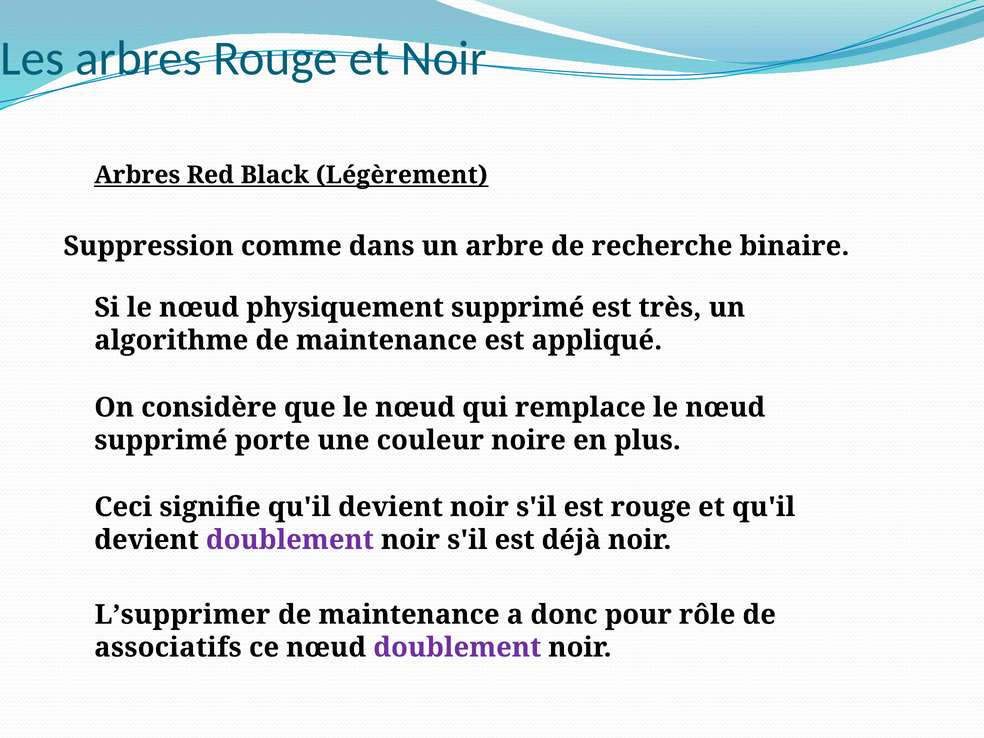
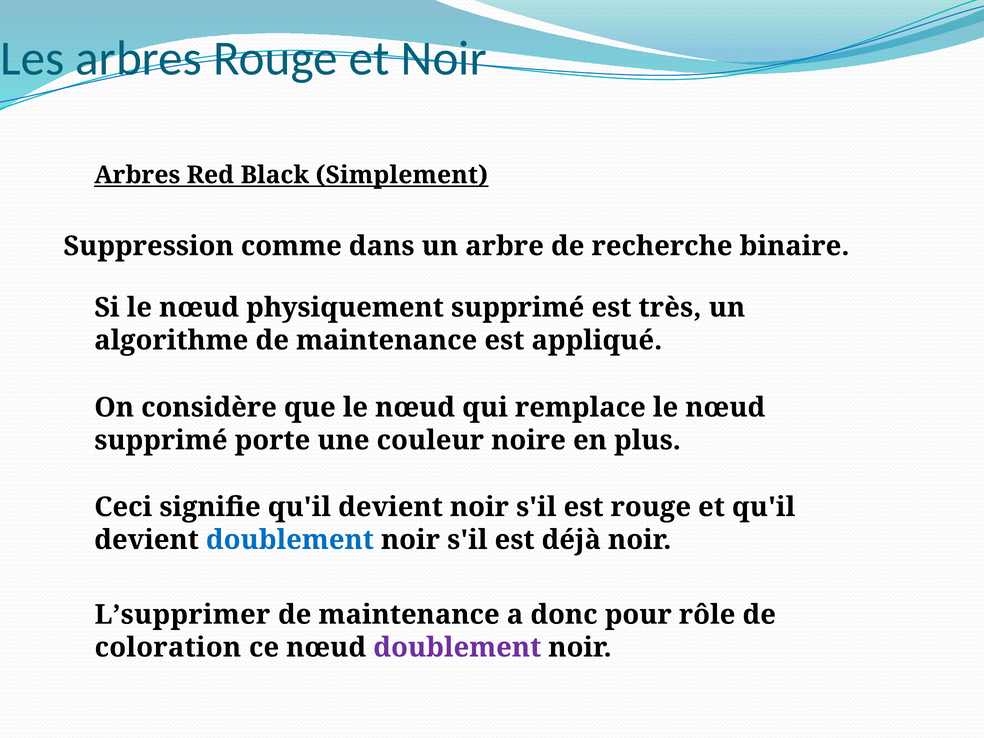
Légèrement: Légèrement -> Simplement (402, 175)
doublement colour: purple -> blue (290, 540)
associatifs: associatifs -> coloration (168, 648)
